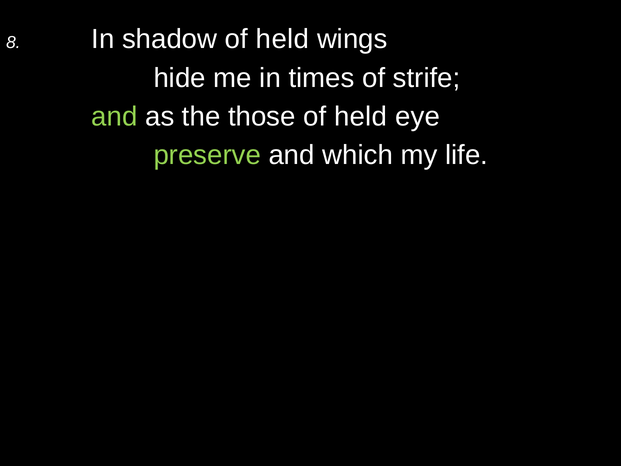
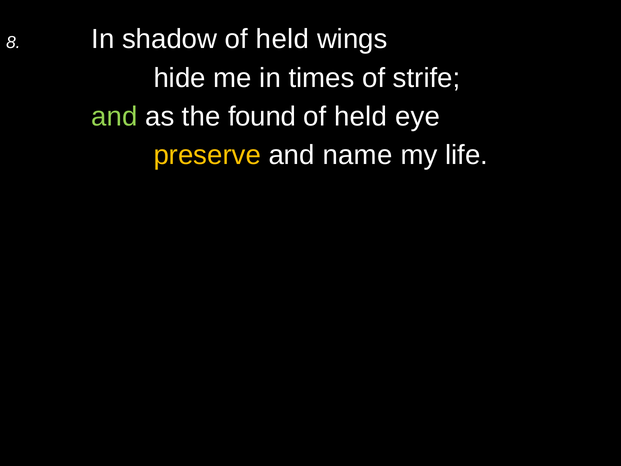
those: those -> found (262, 117)
preserve colour: light green -> yellow (207, 155)
which: which -> name (358, 155)
